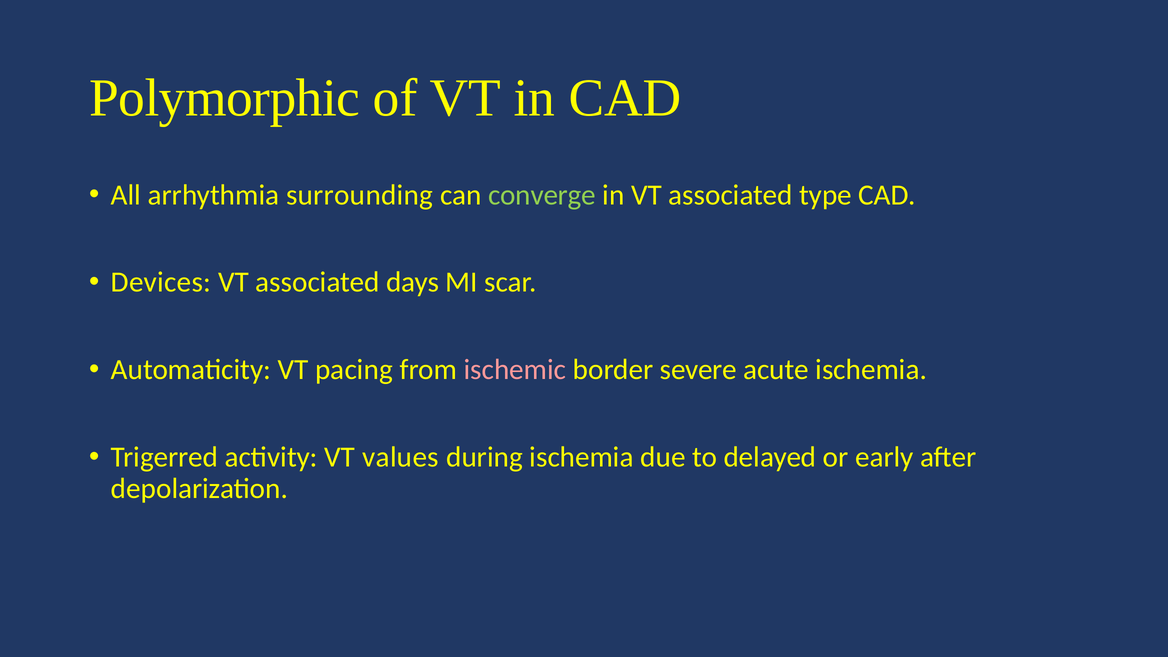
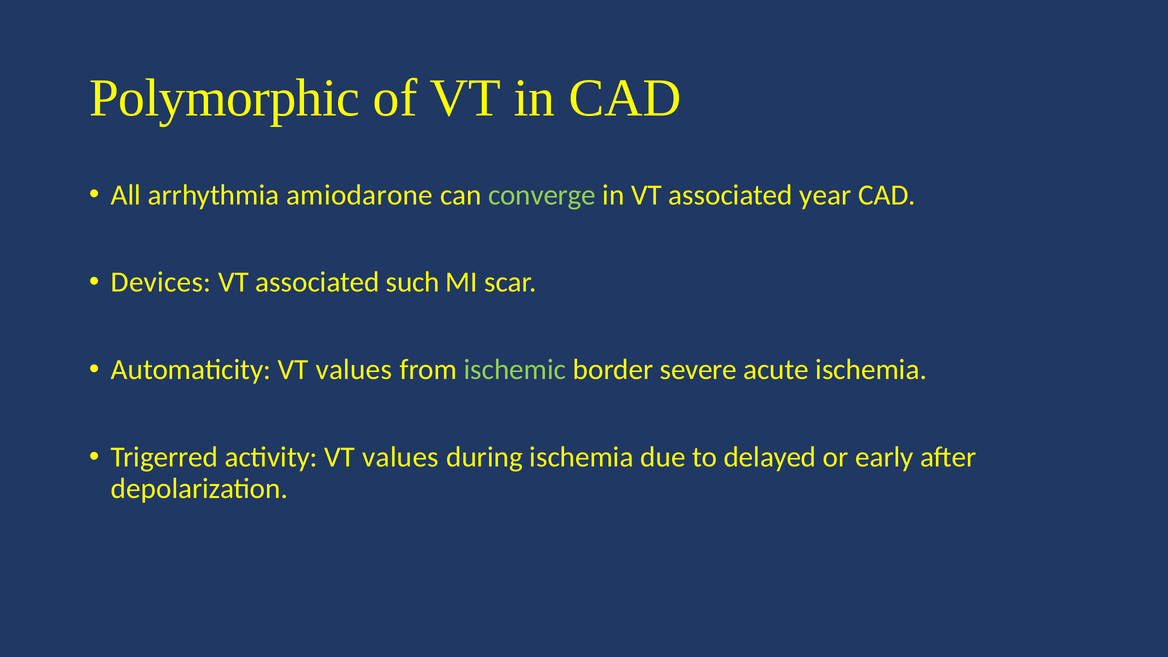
surrounding: surrounding -> amiodarone (360, 195)
type: type -> year (825, 195)
days: days -> such (413, 282)
Automaticity VT pacing: pacing -> values (354, 370)
ischemic colour: pink -> light green (515, 370)
